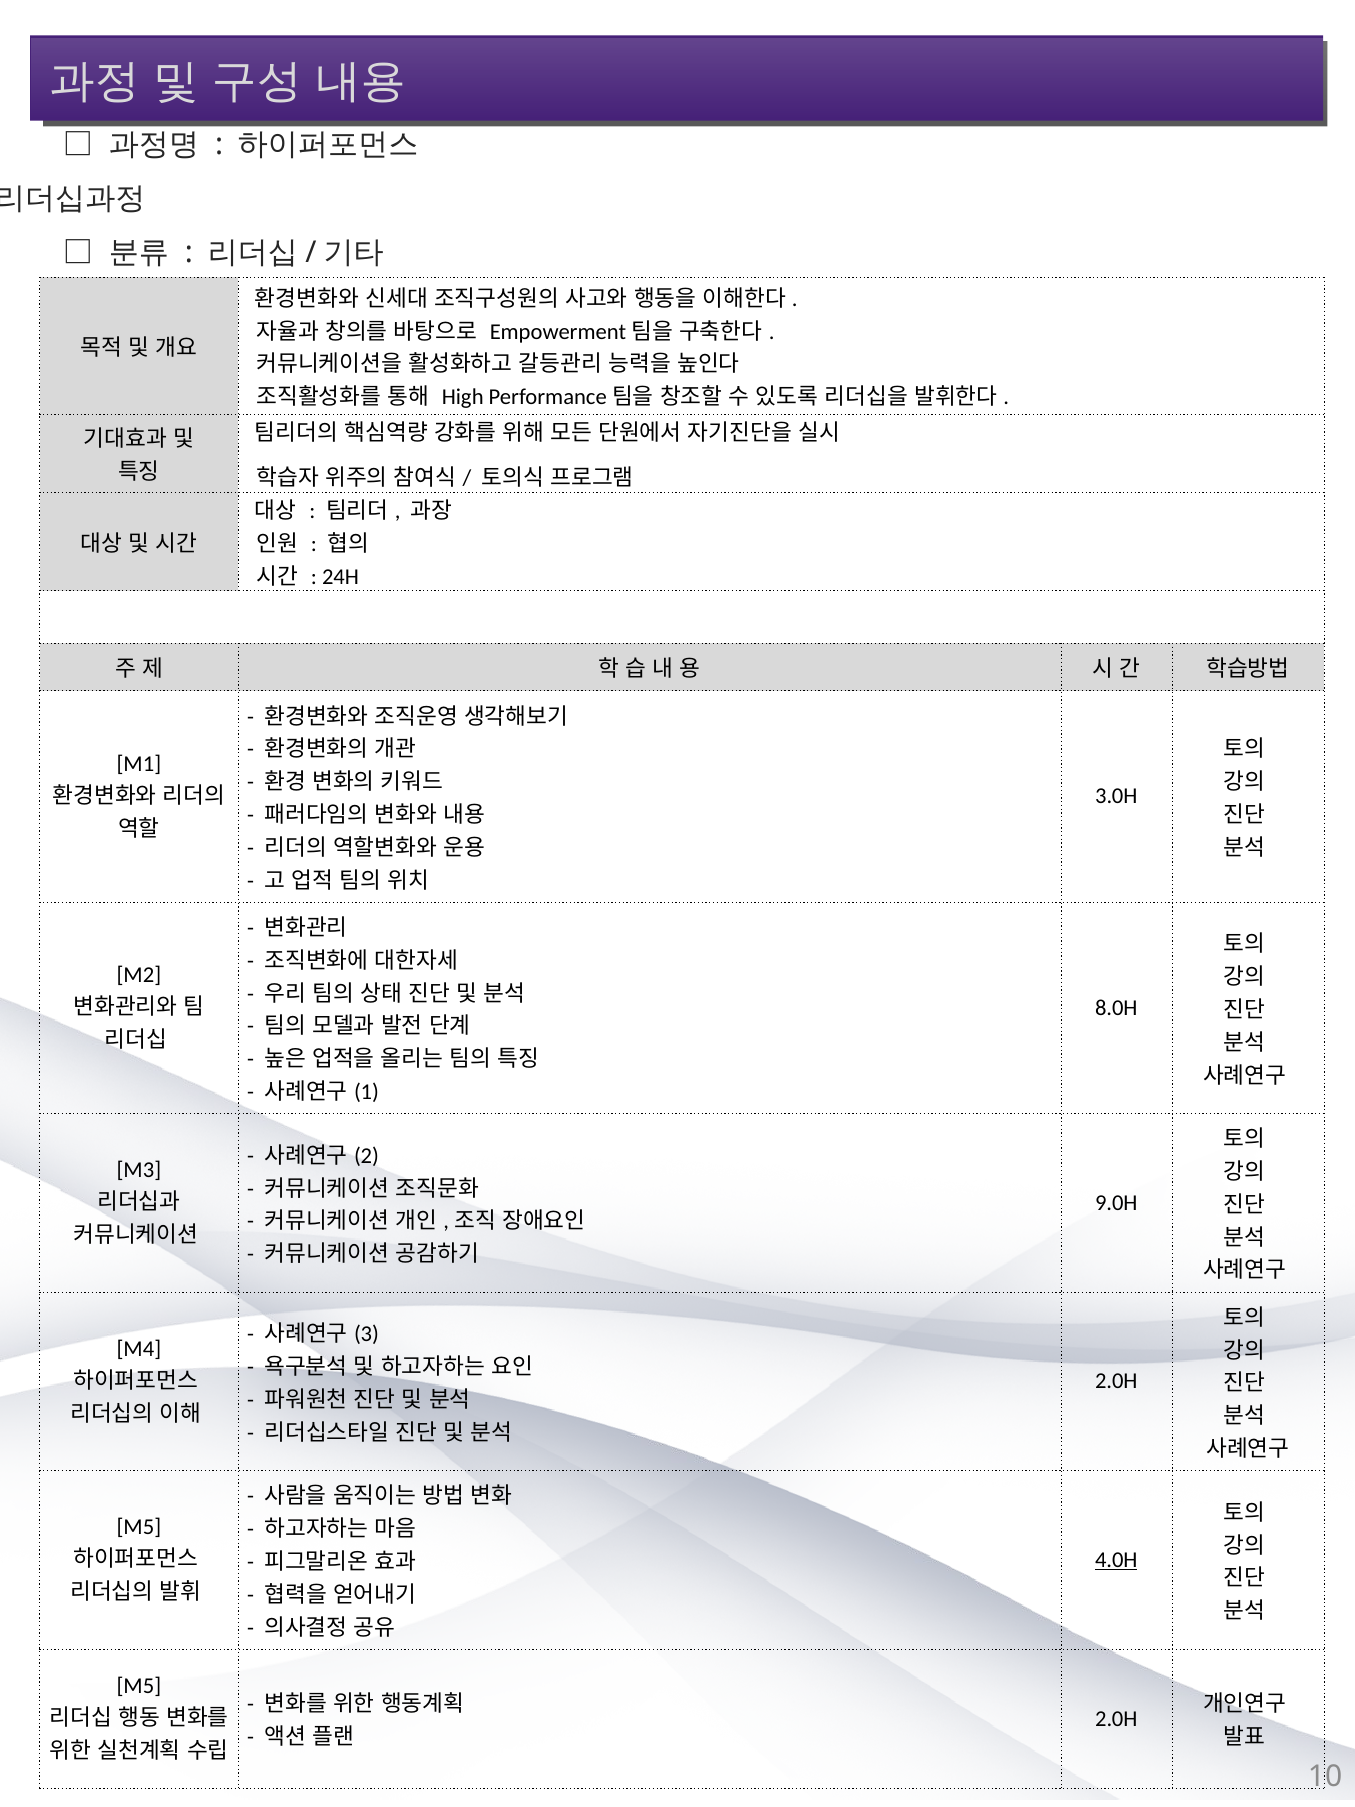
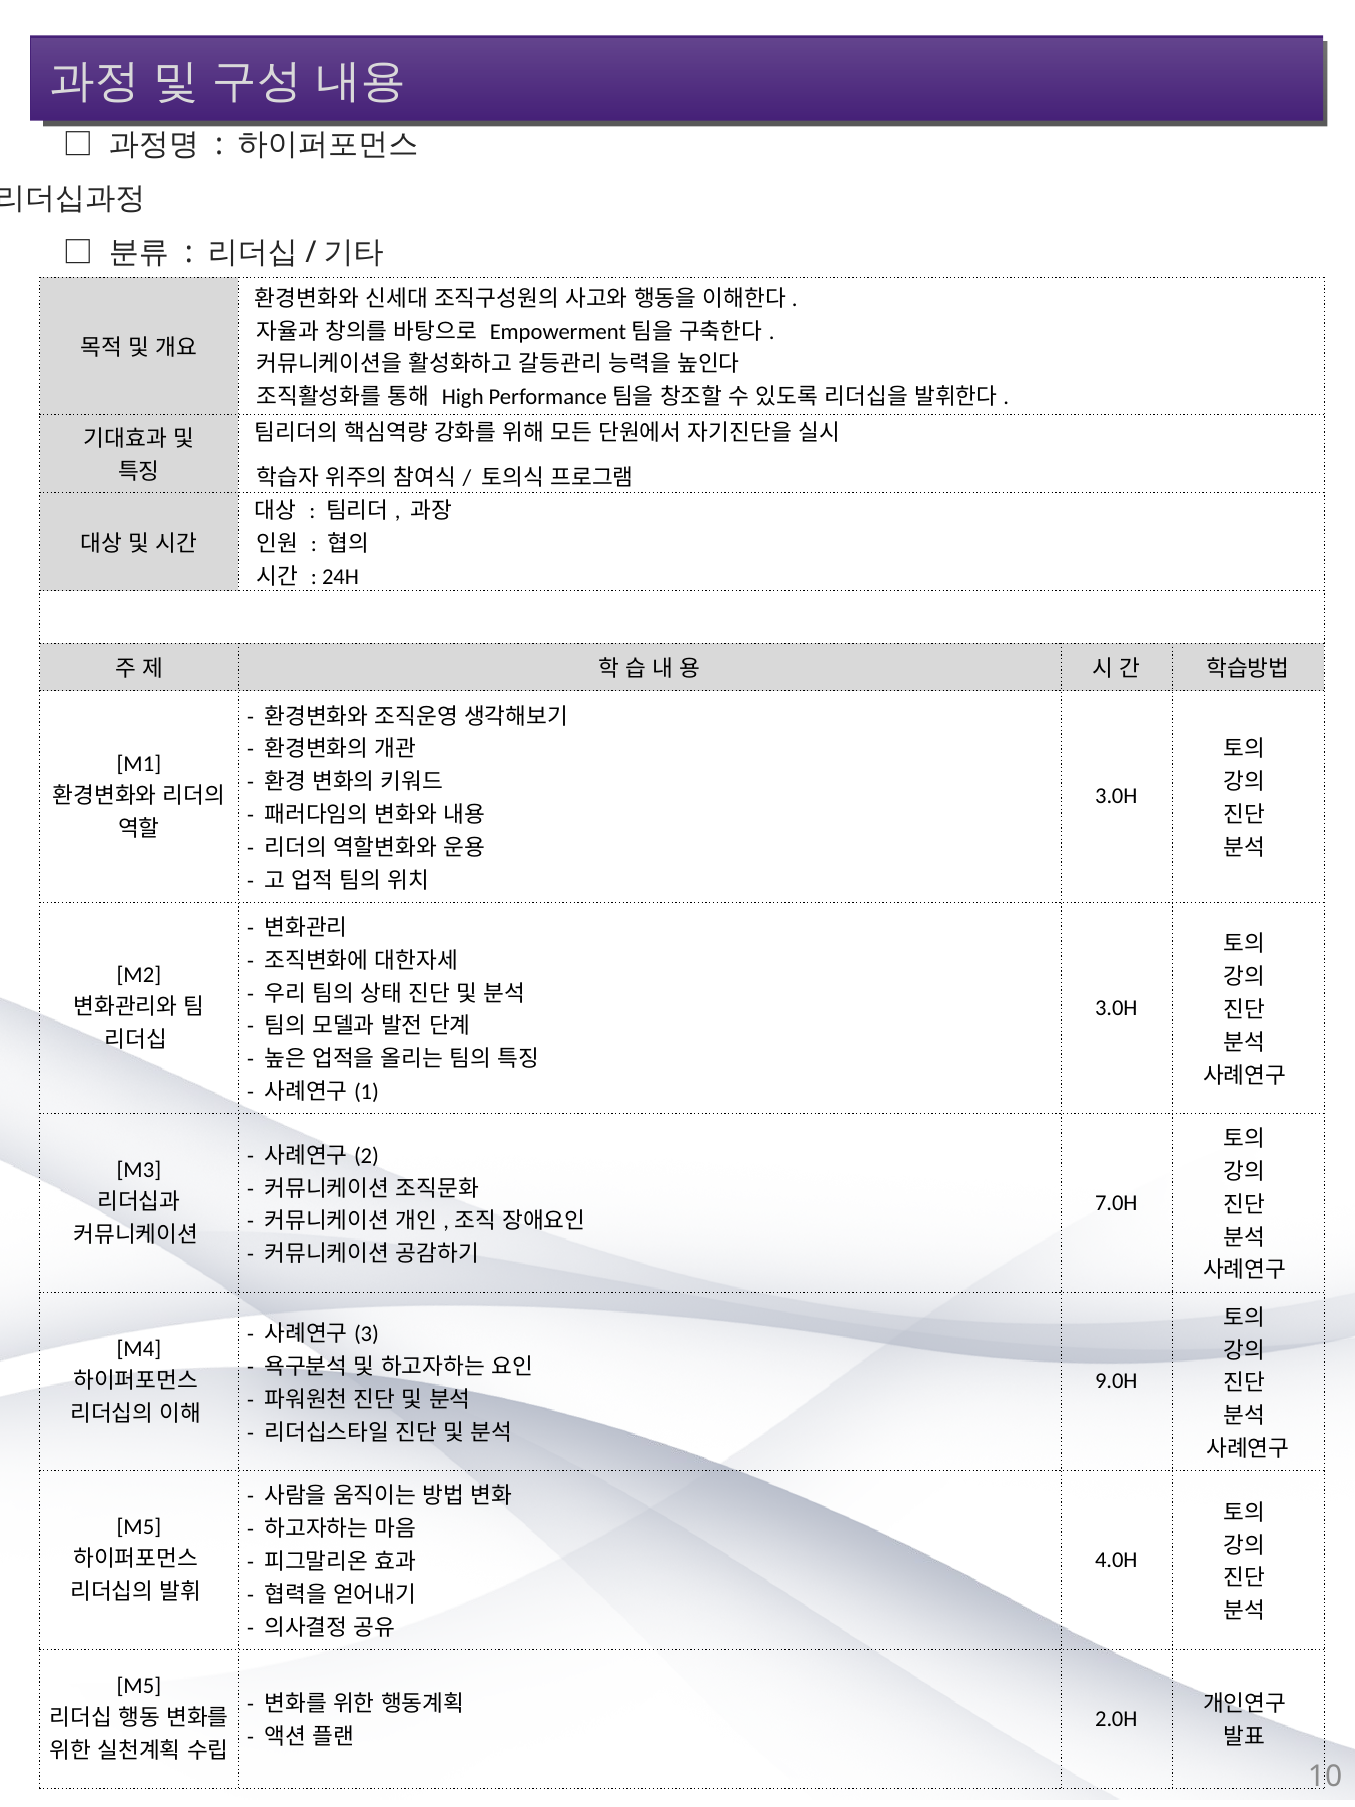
8.0H: 8.0H -> 3.0H (1116, 1008)
9.0H: 9.0H -> 7.0H (1116, 1203)
2.0H: 2.0H -> 9.0H (1116, 1381)
4.0H underline: present -> none (1116, 1560)
